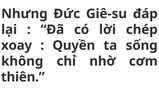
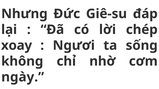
Quyền: Quyền -> Ngươi (74, 46)
thiên: thiên -> ngày (23, 77)
